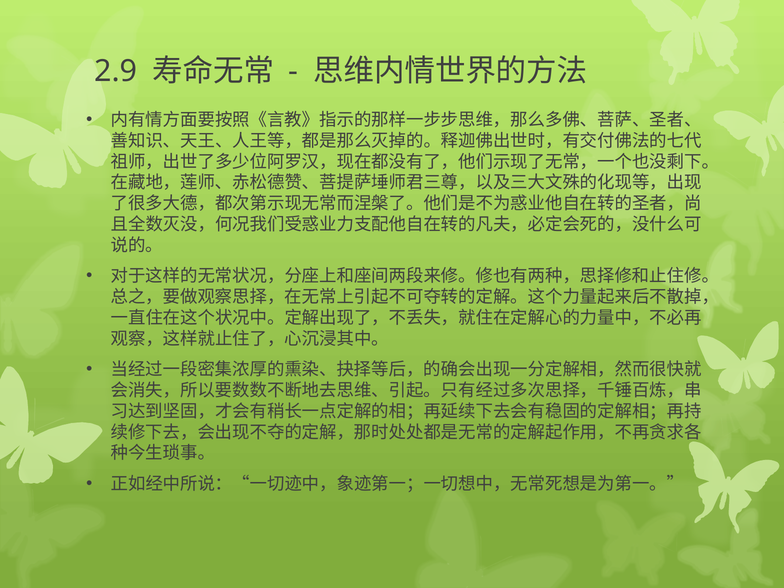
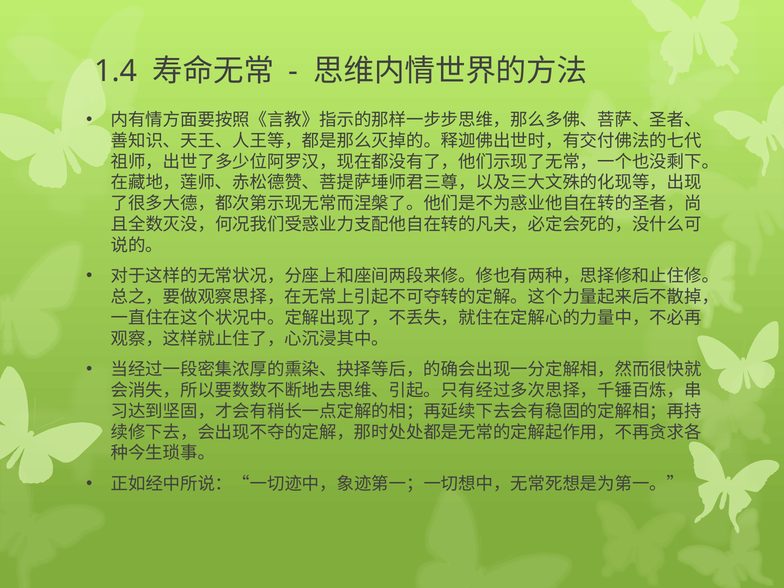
2.9: 2.9 -> 1.4 (116, 71)
